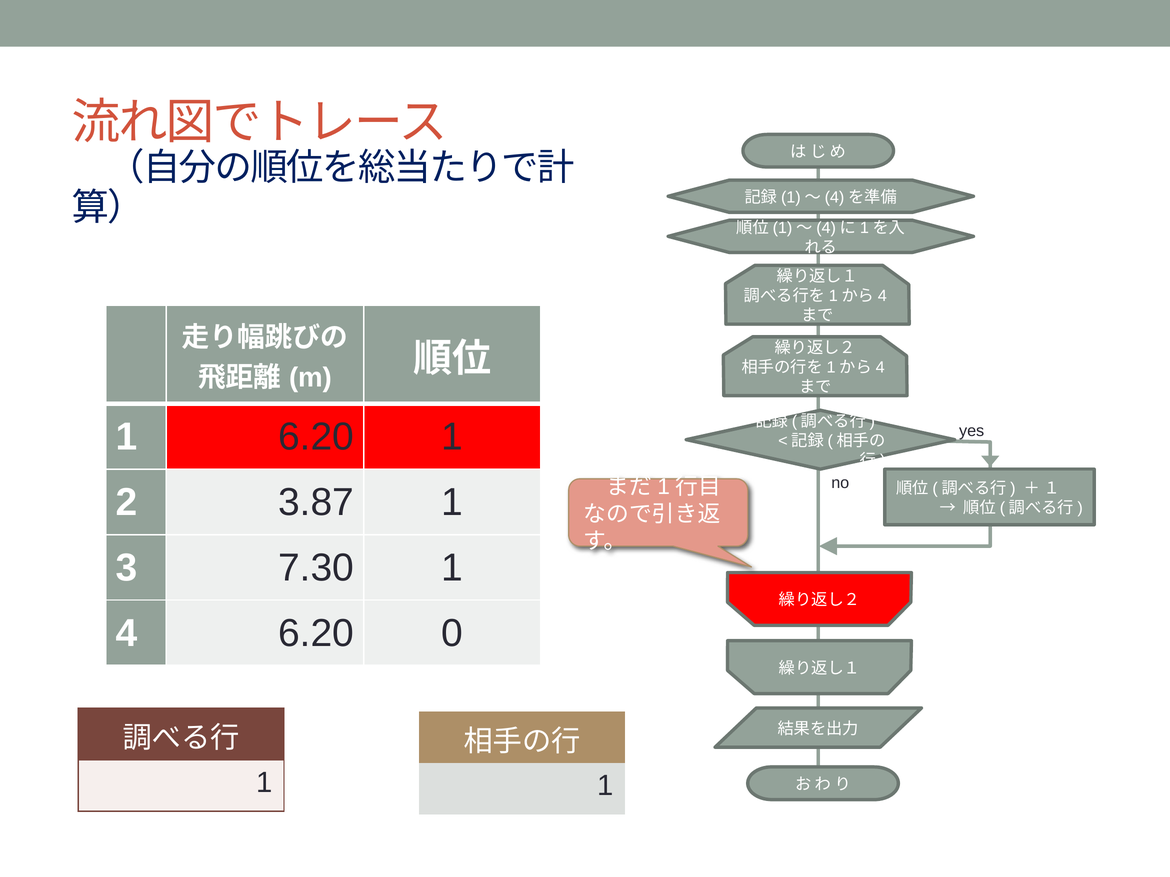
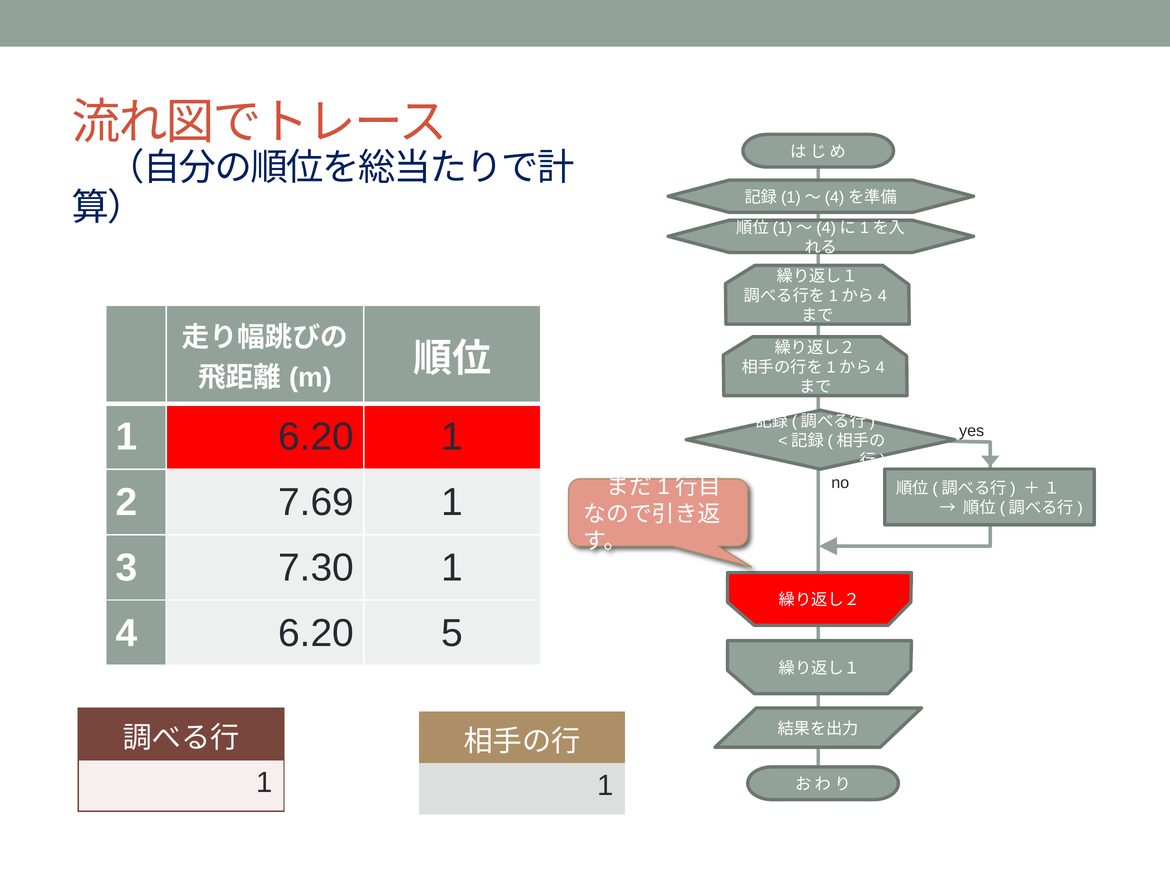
3.87: 3.87 -> 7.69 (316, 503)
0: 0 -> 5 (452, 634)
